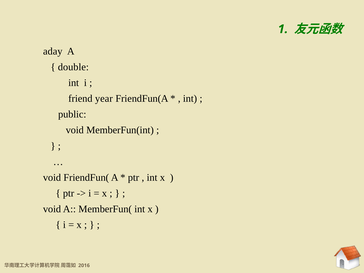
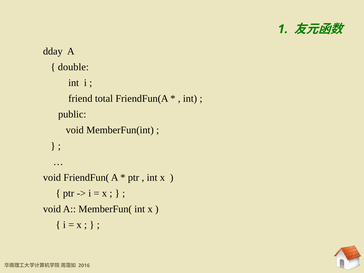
aday: aday -> dday (53, 51)
year: year -> total (104, 99)
